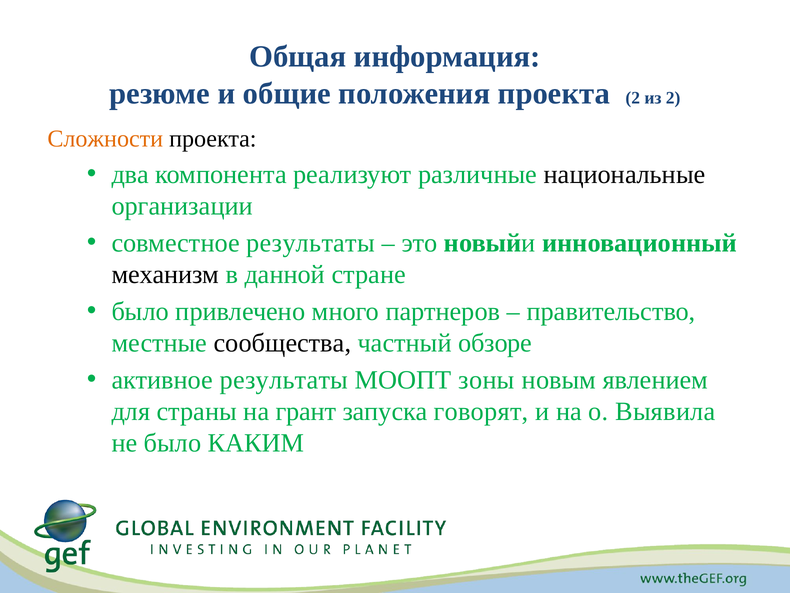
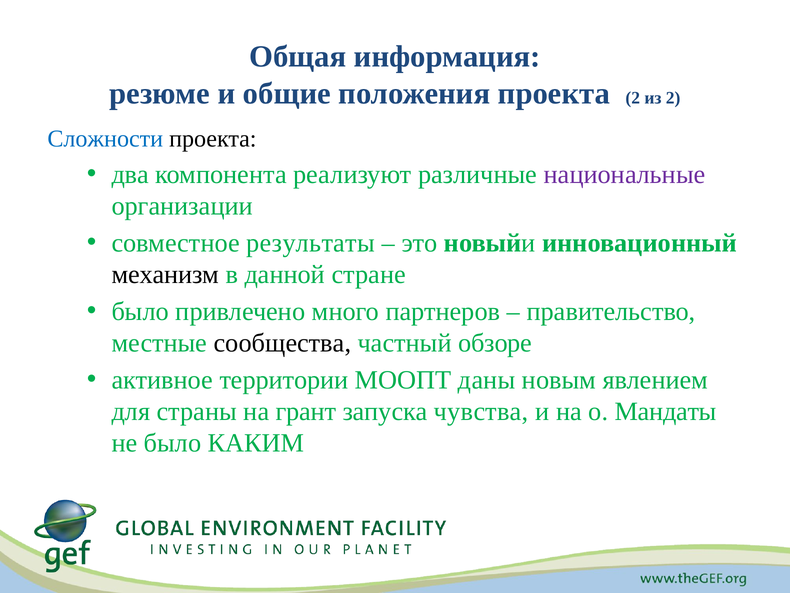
Сложности colour: orange -> blue (105, 139)
национальные colour: black -> purple (625, 174)
активное результаты: результаты -> территории (284, 380)
зоны: зоны -> даны (487, 380)
говорят: говорят -> чувства (481, 411)
Выявила: Выявила -> Мандаты (666, 411)
